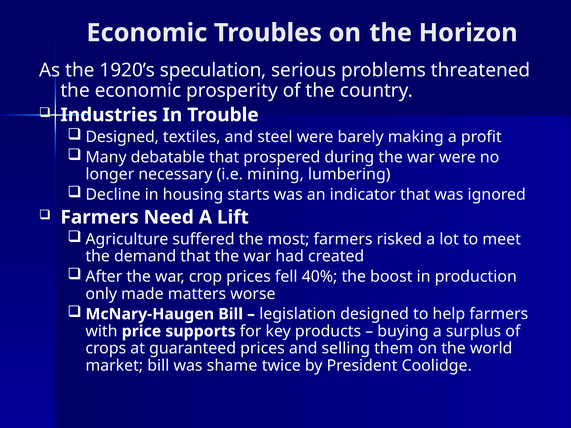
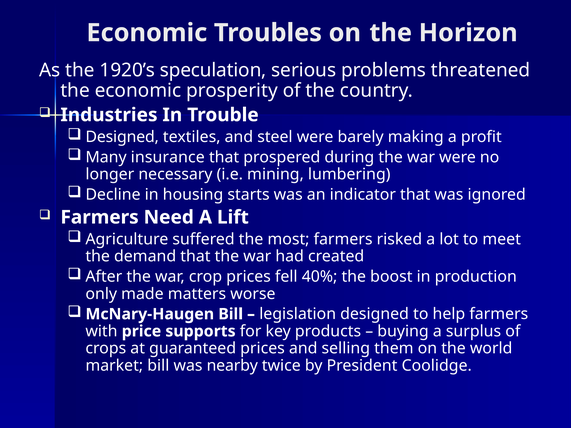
debatable: debatable -> insurance (168, 157)
shame: shame -> nearby (232, 366)
